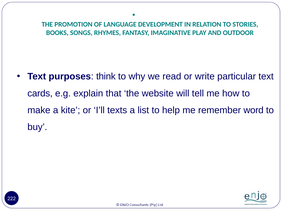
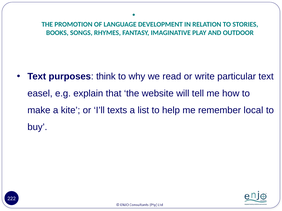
cards: cards -> easel (40, 94)
word: word -> local (253, 110)
